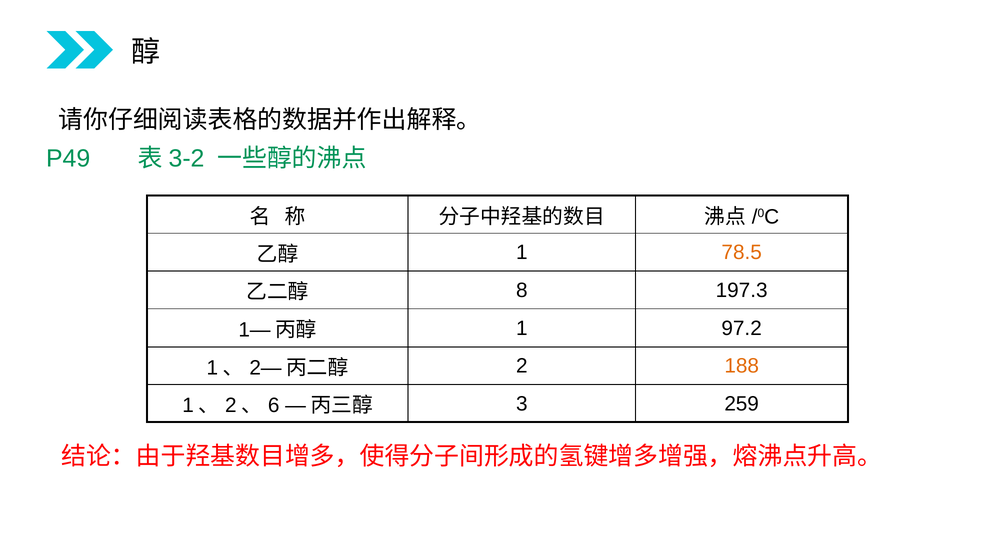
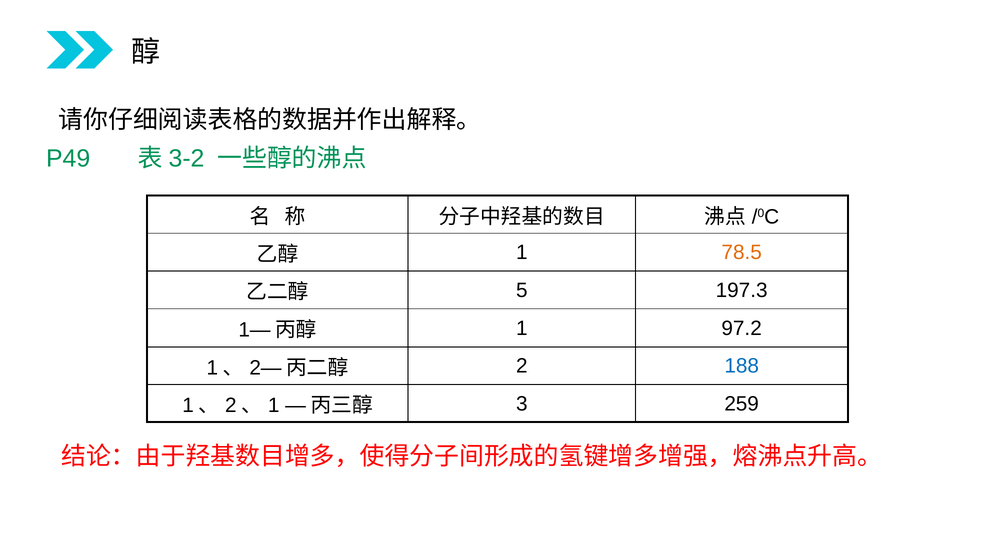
8: 8 -> 5 (522, 290)
188 colour: orange -> blue (742, 366)
6: 6 -> 1 (274, 405)
